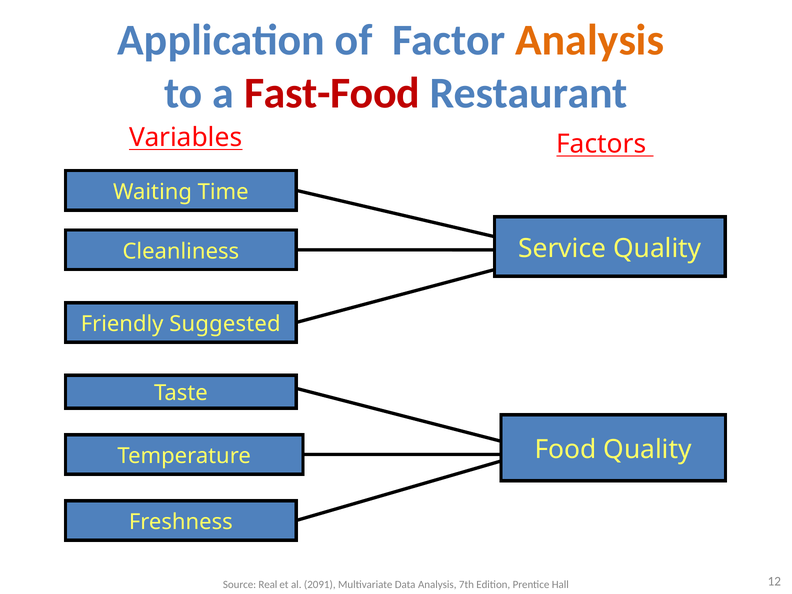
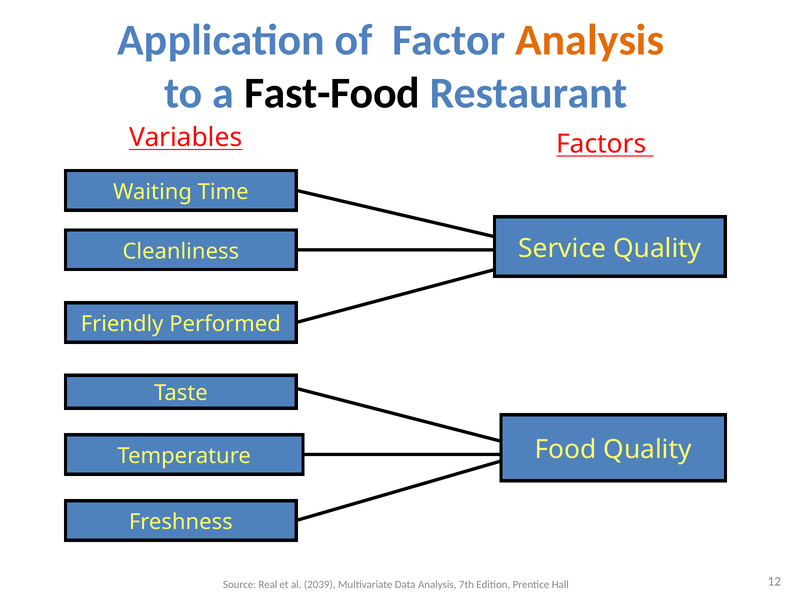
Fast-Food colour: red -> black (332, 93)
Suggested: Suggested -> Performed (225, 324)
2091: 2091 -> 2039 (320, 585)
